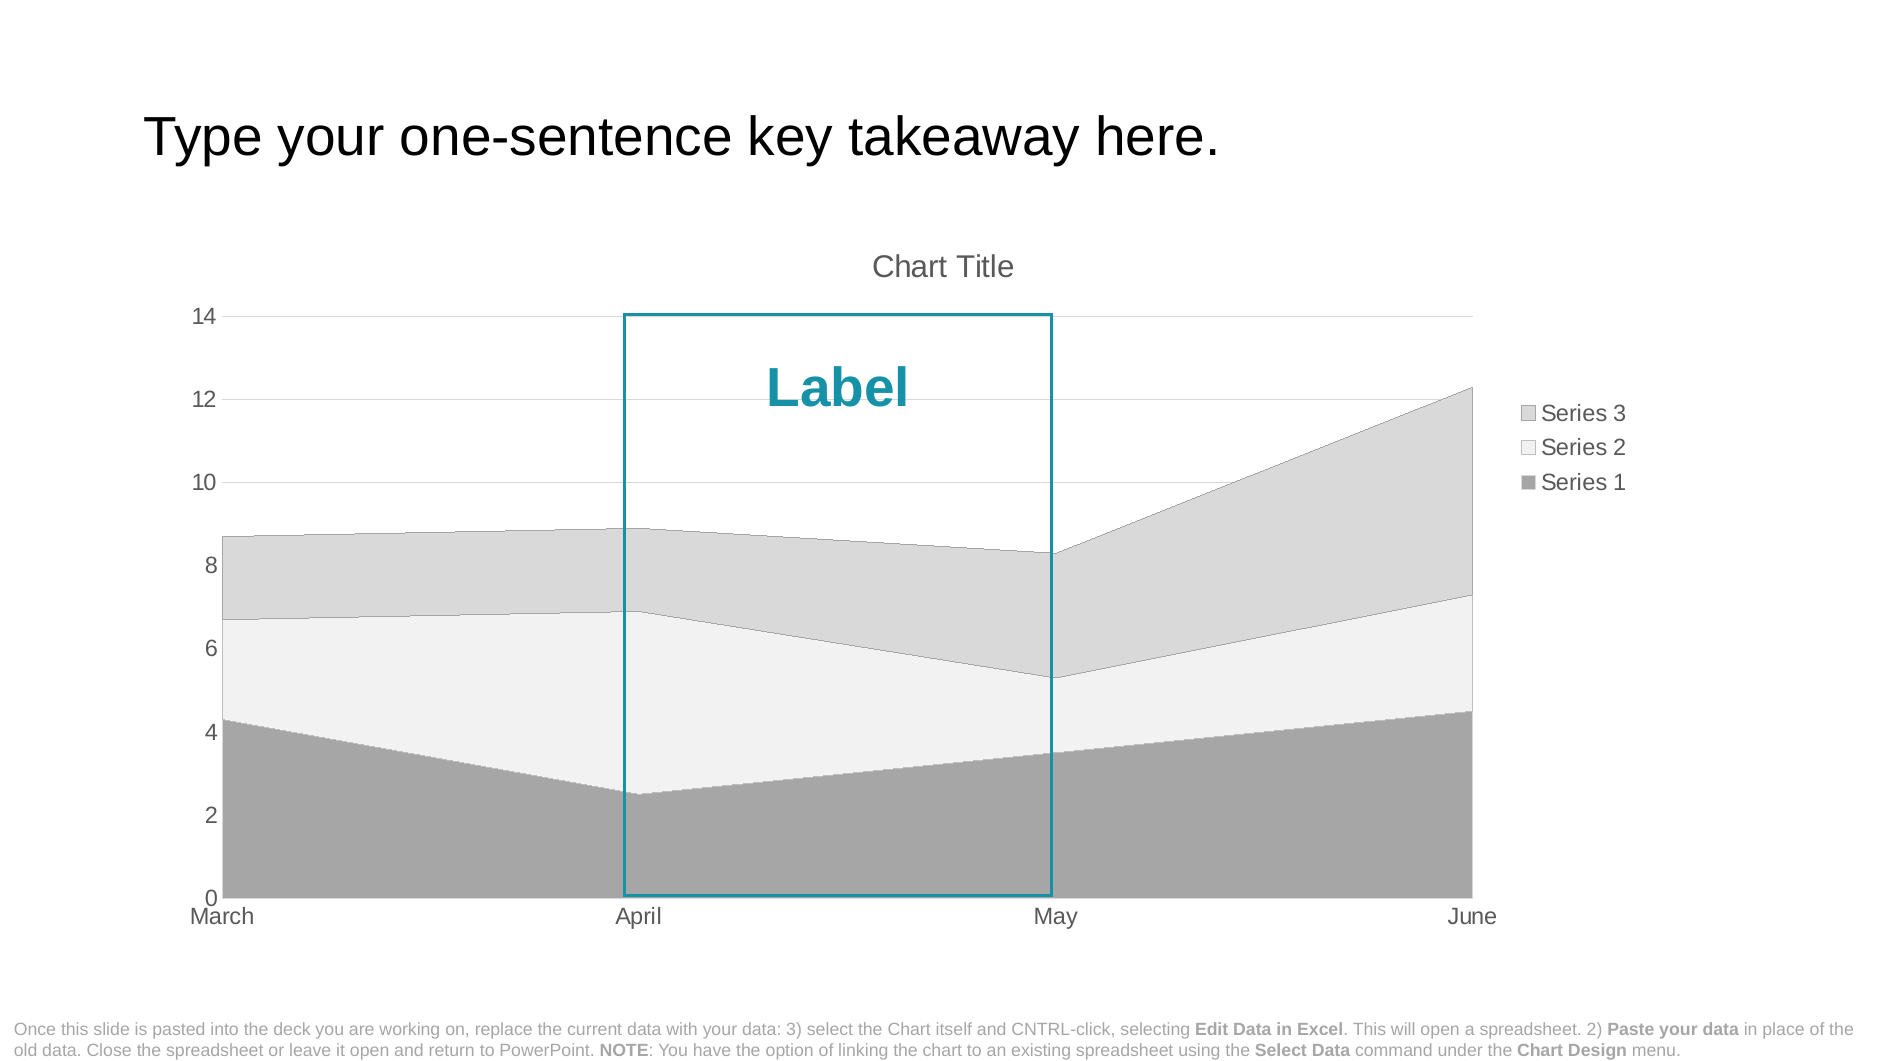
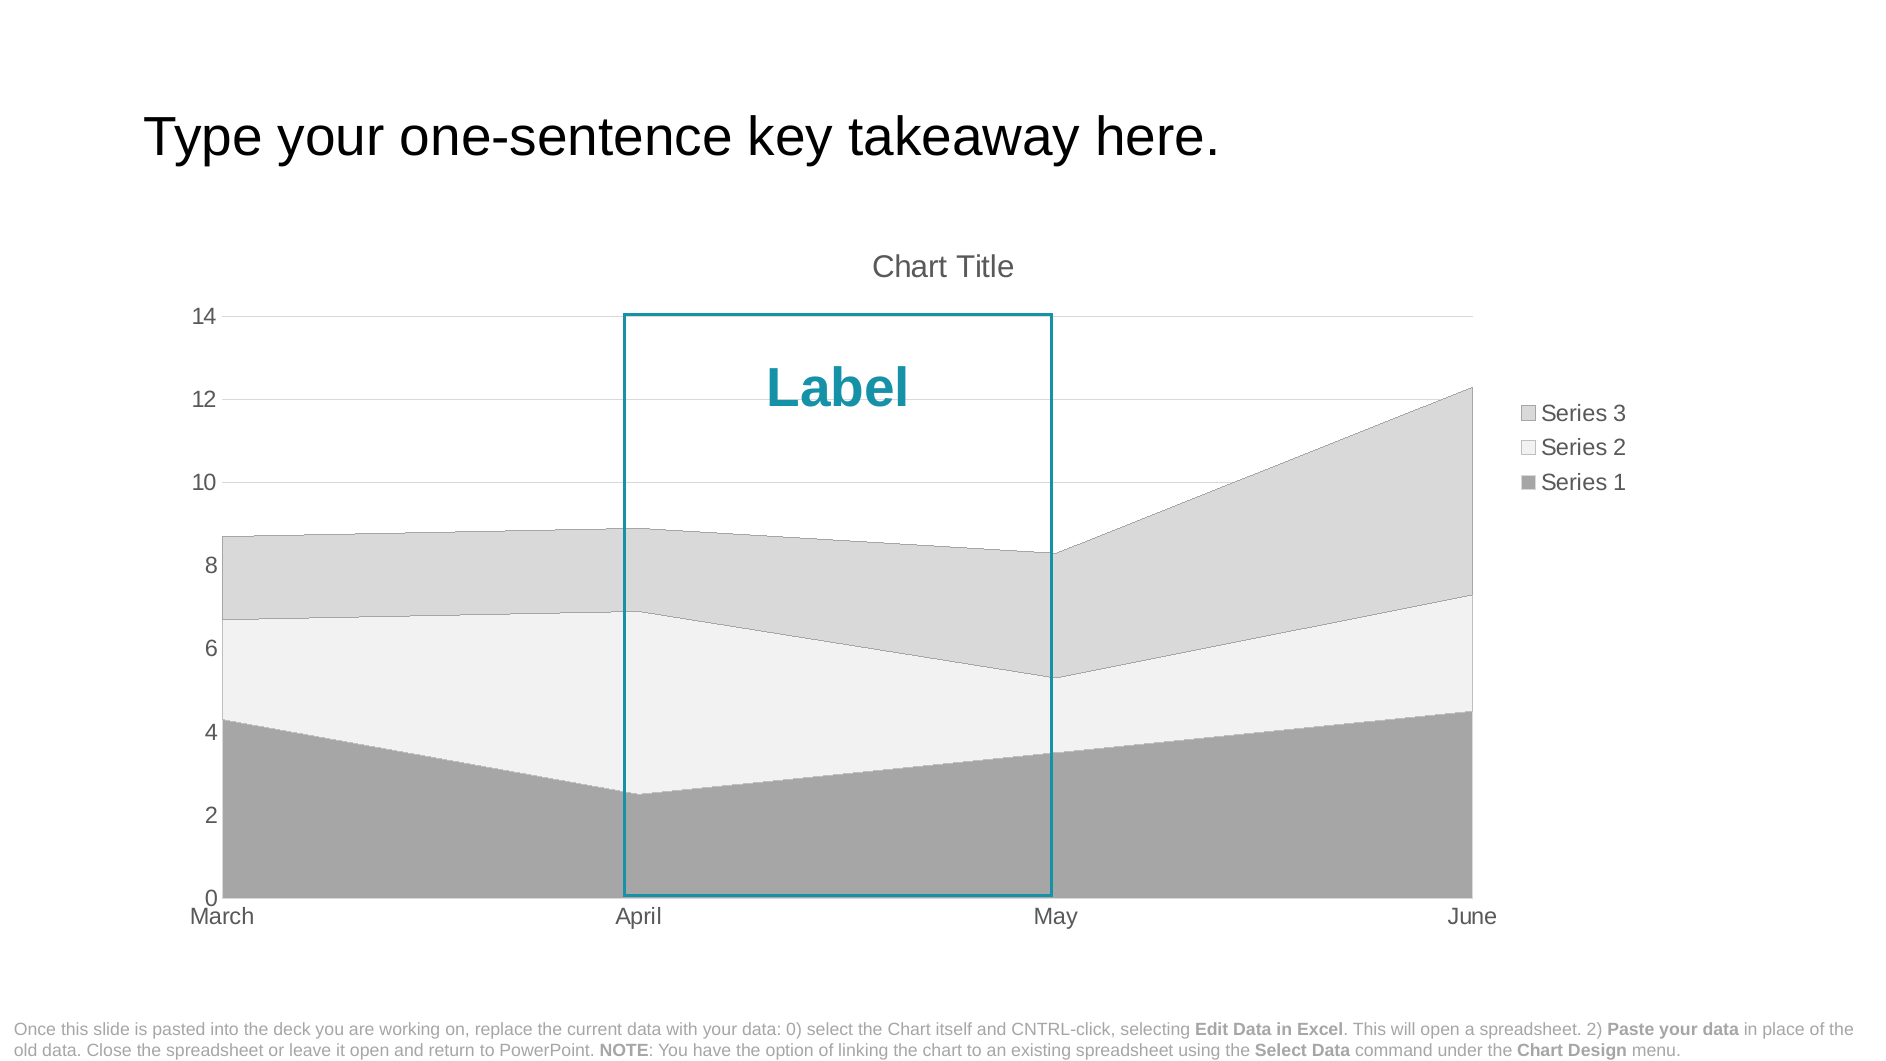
data 3: 3 -> 0 (794, 1029)
